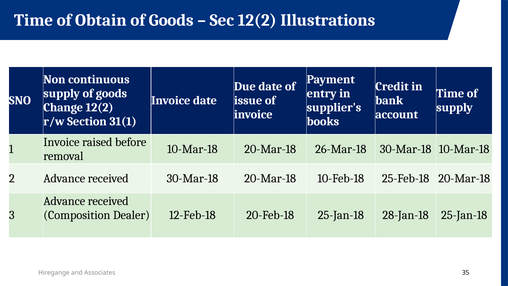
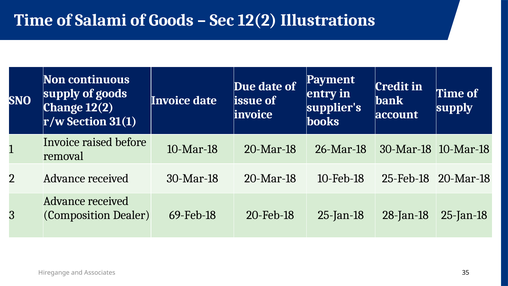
Obtain: Obtain -> Salami (101, 20)
12-Feb-18: 12-Feb-18 -> 69-Feb-18 (192, 215)
